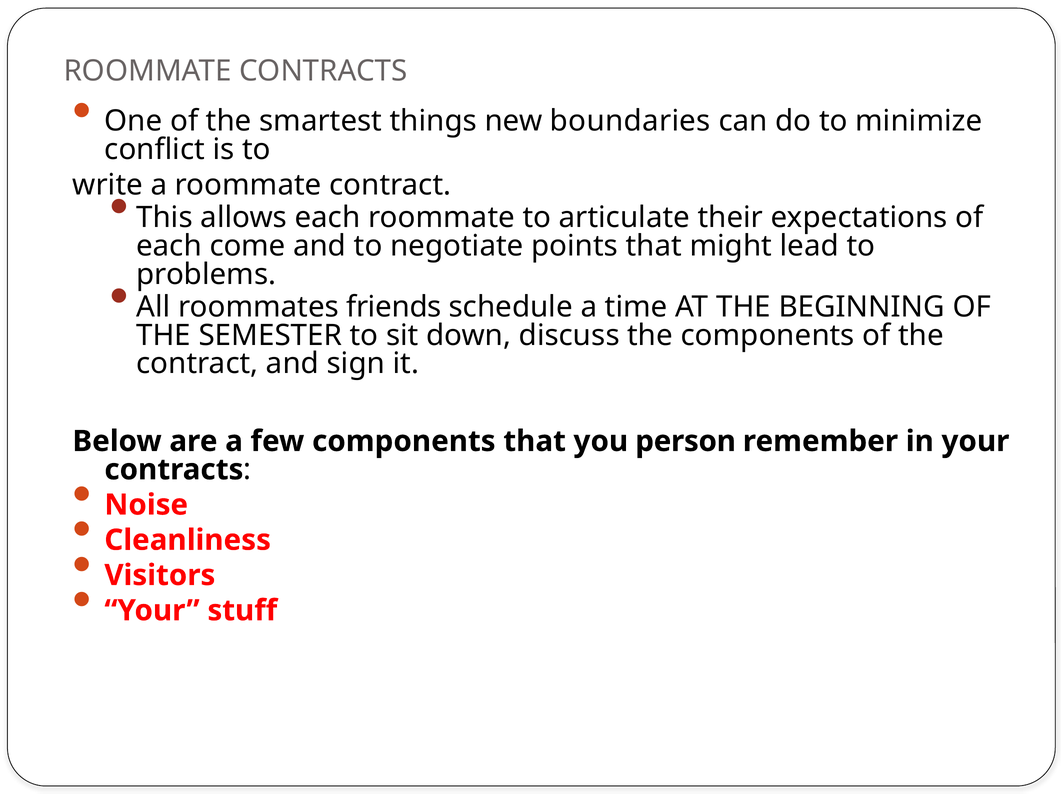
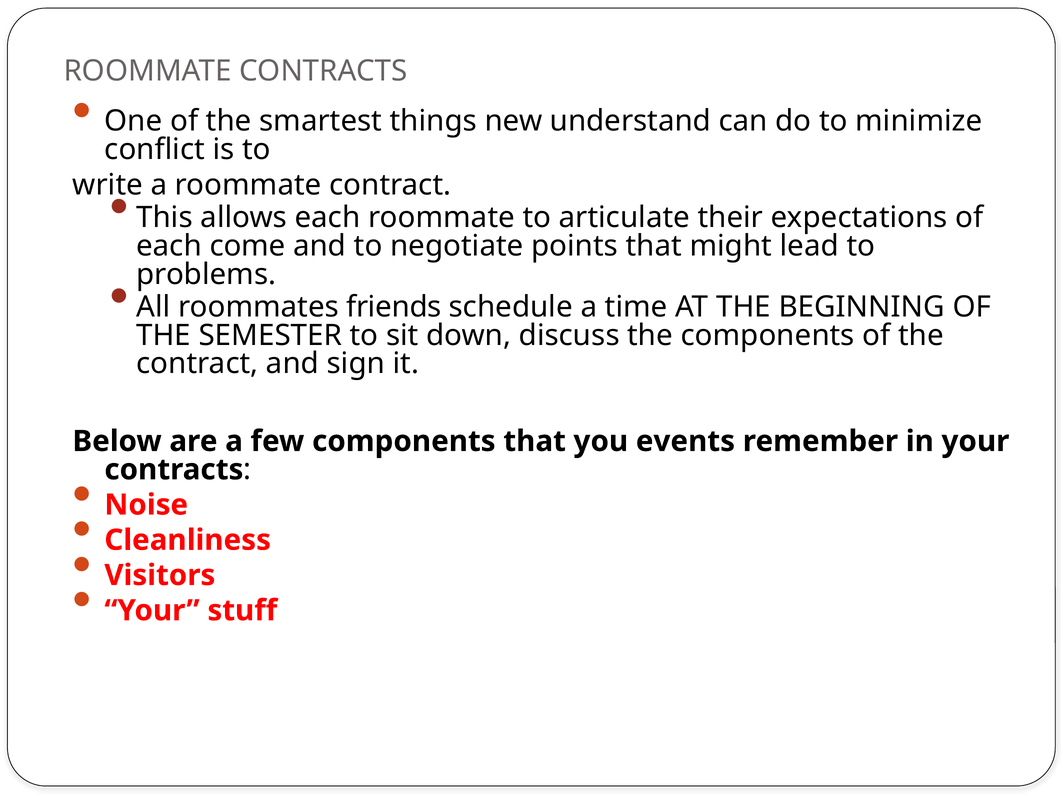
boundaries: boundaries -> understand (630, 121)
person: person -> events (685, 441)
